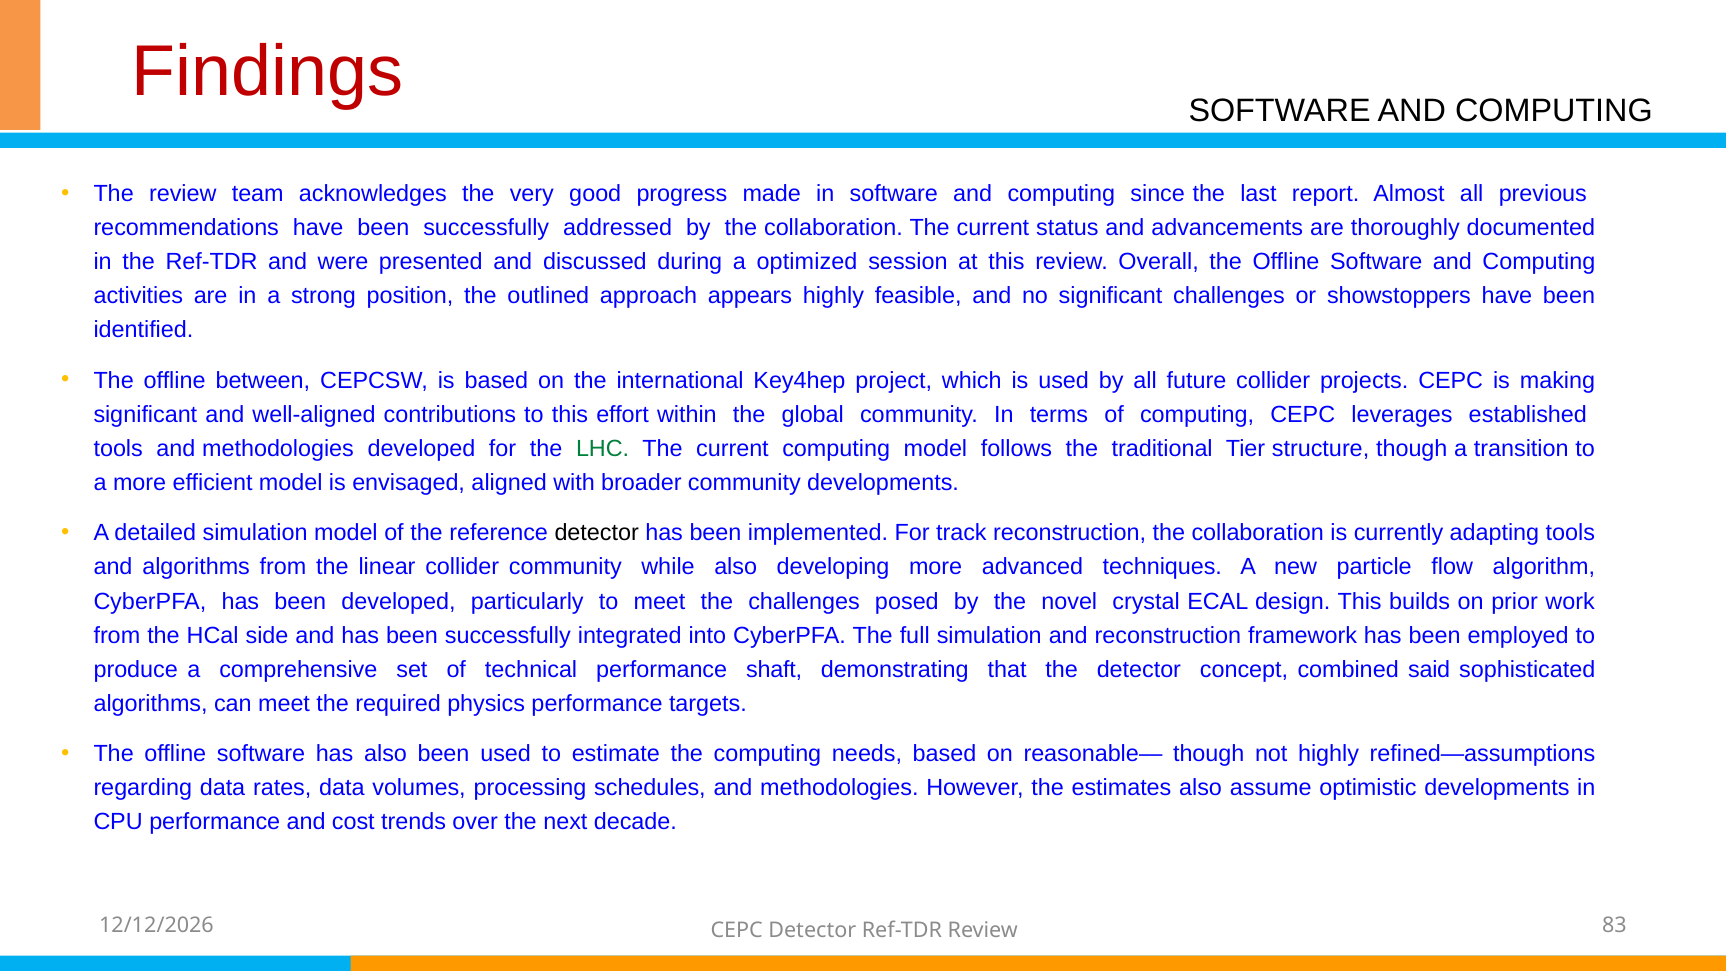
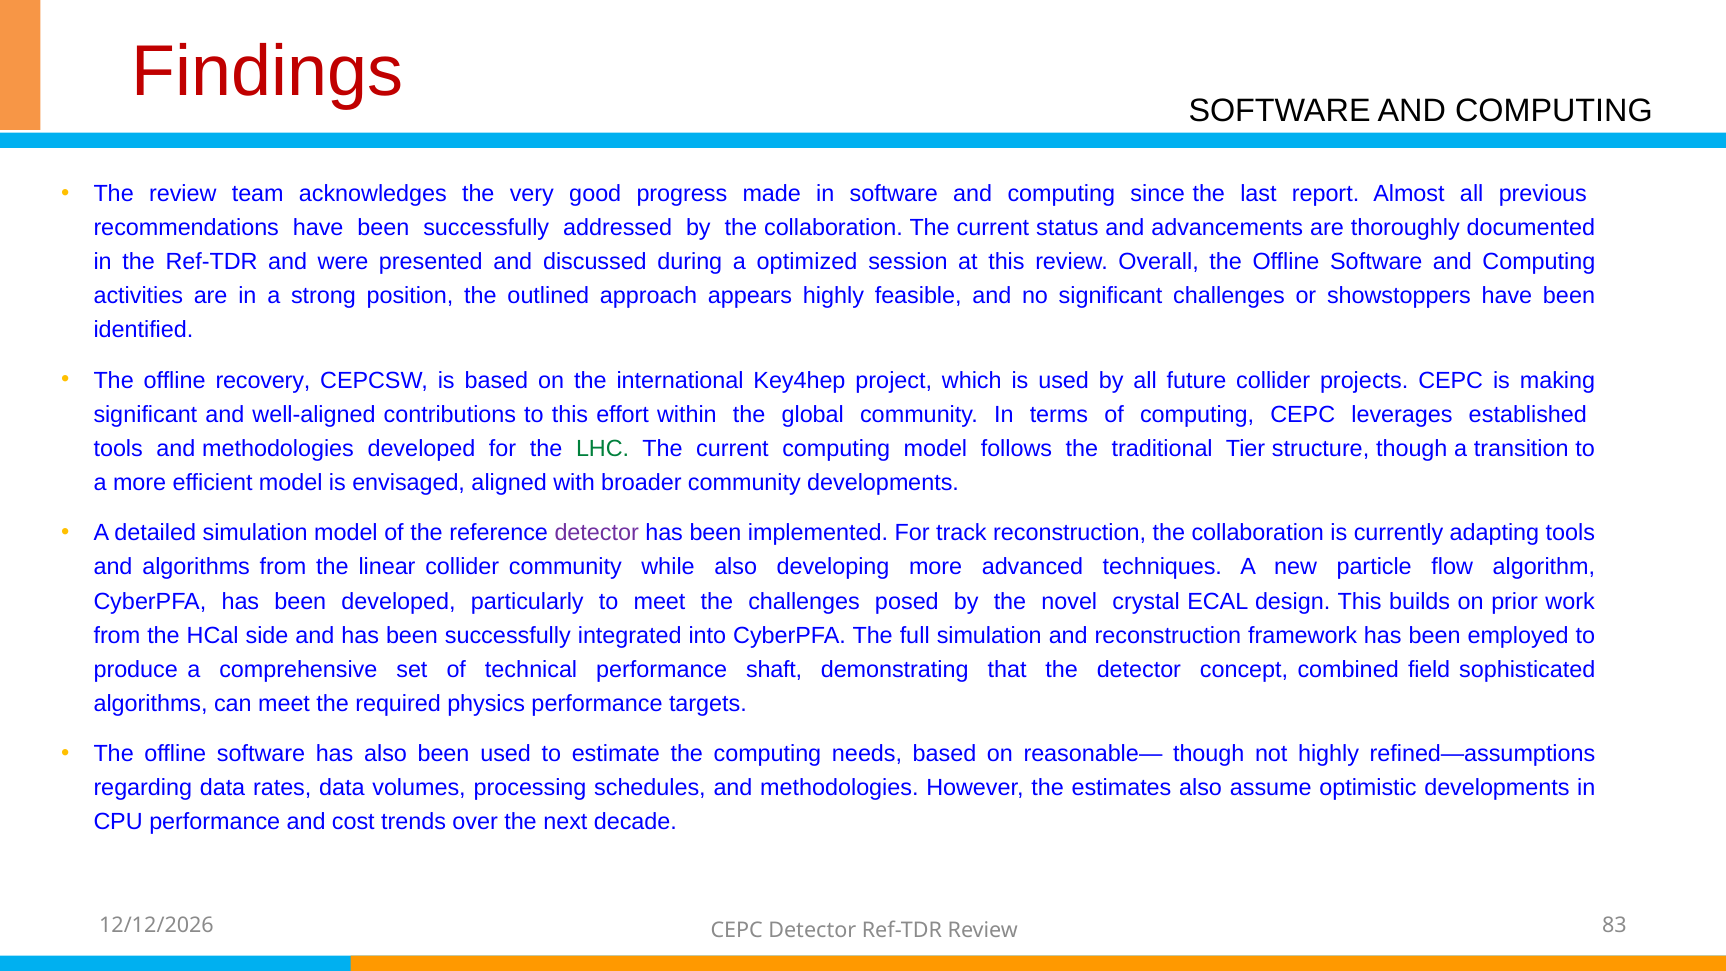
between: between -> recovery (263, 380)
detector colour: black -> purple (597, 533)
said: said -> field (1429, 669)
